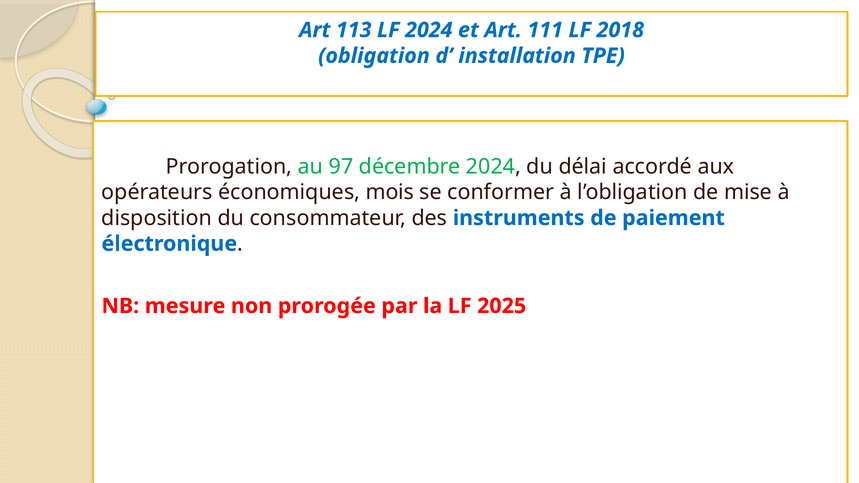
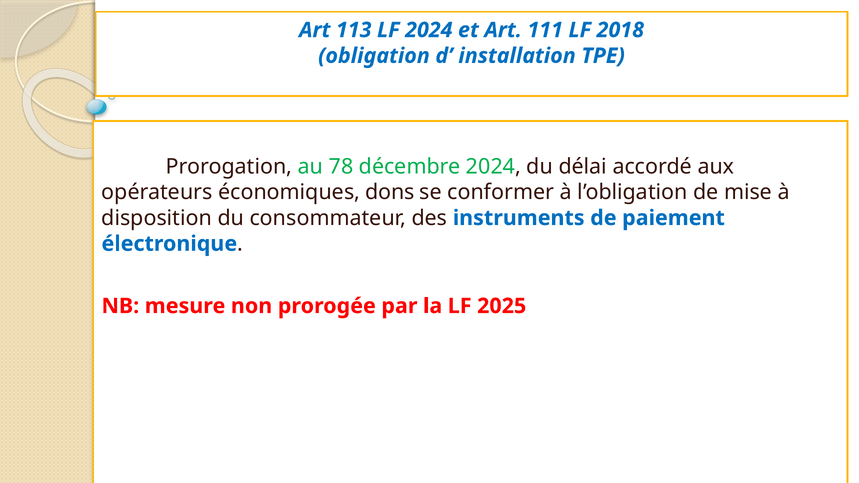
97: 97 -> 78 (341, 167)
mois: mois -> dons (390, 192)
